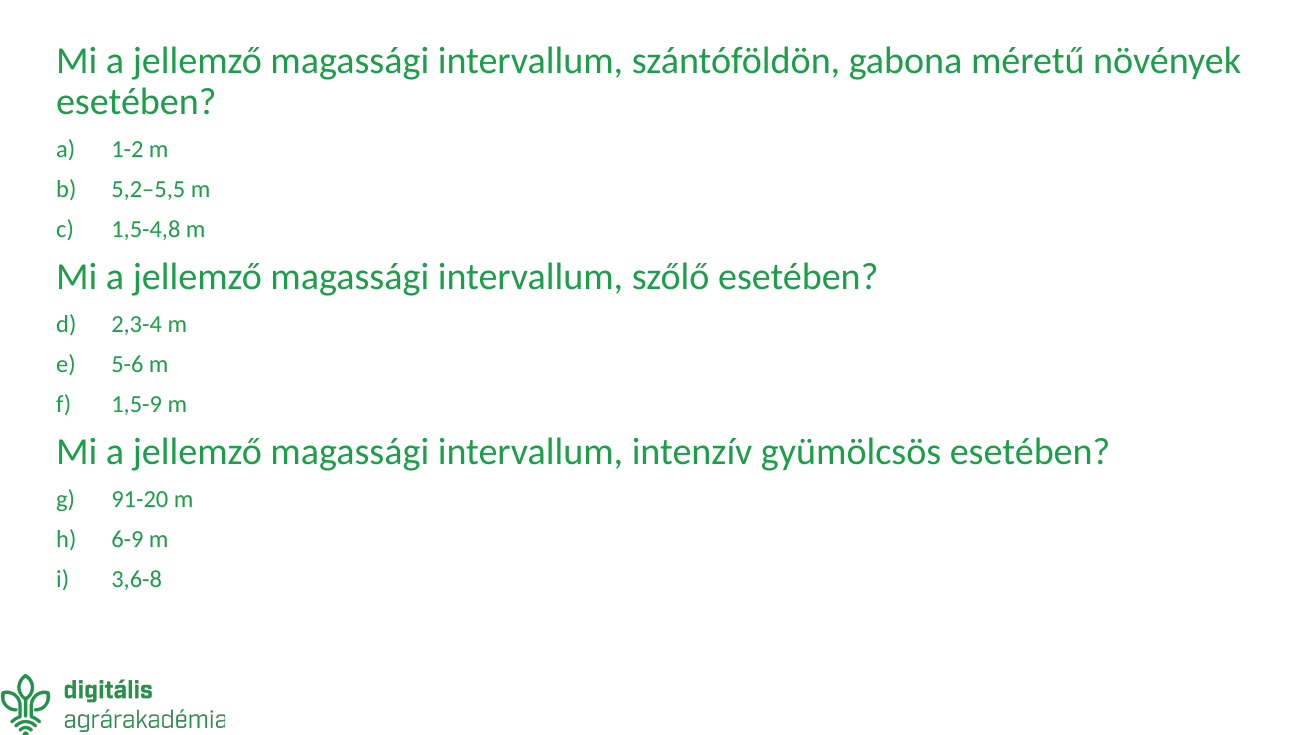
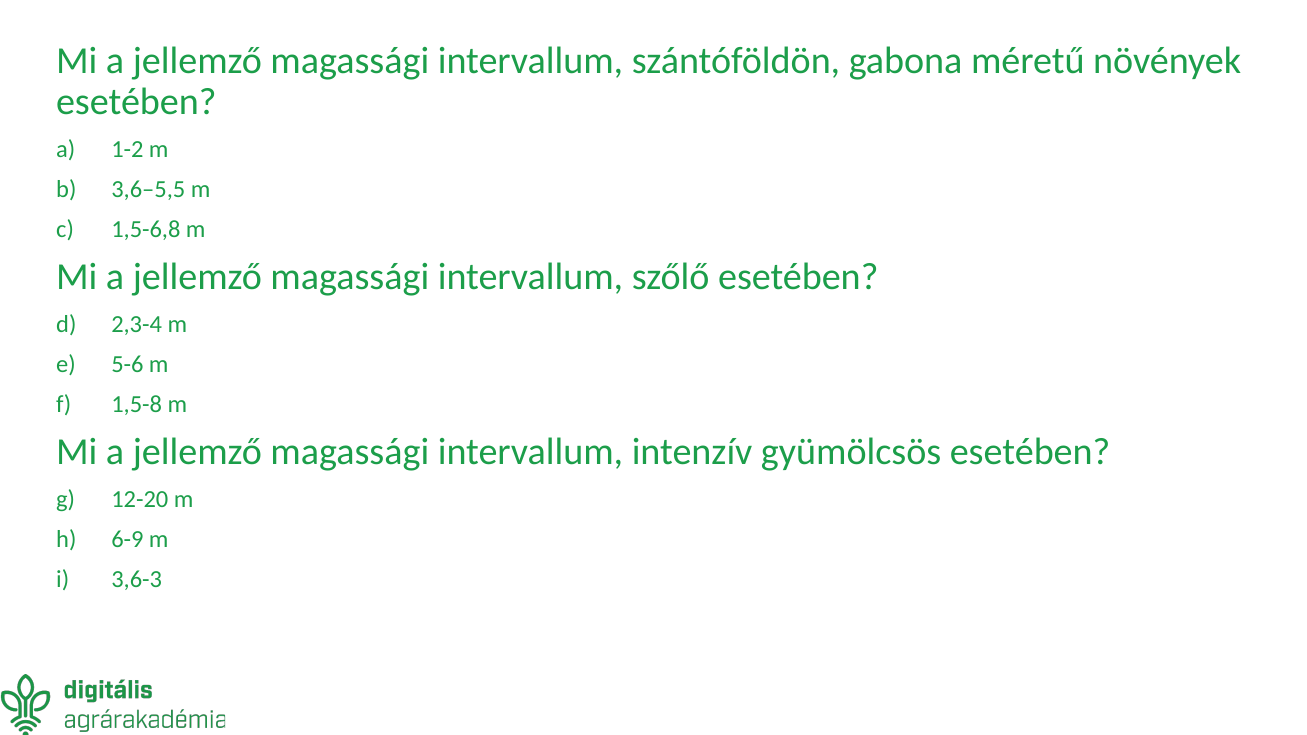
5,2–5,5: 5,2–5,5 -> 3,6–5,5 (148, 190)
1,5-4,8: 1,5-4,8 -> 1,5-6,8 (146, 230)
1,5-9: 1,5-9 -> 1,5-8 (137, 405)
91-20: 91-20 -> 12-20 (140, 500)
3,6-8: 3,6-8 -> 3,6-3 (137, 580)
